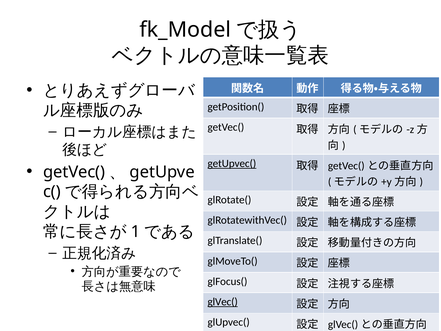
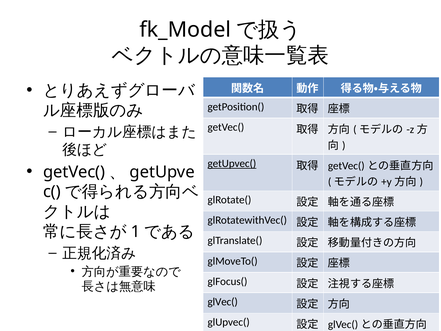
glVec( underline: present -> none (223, 302)
